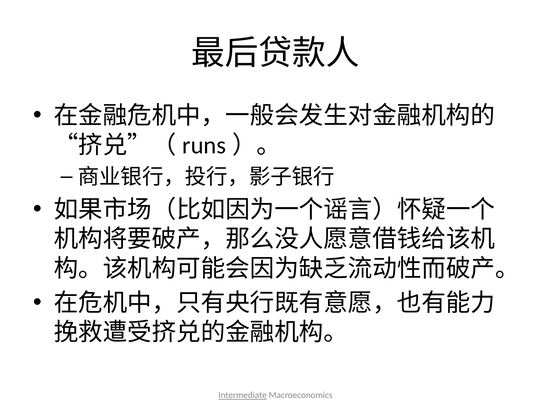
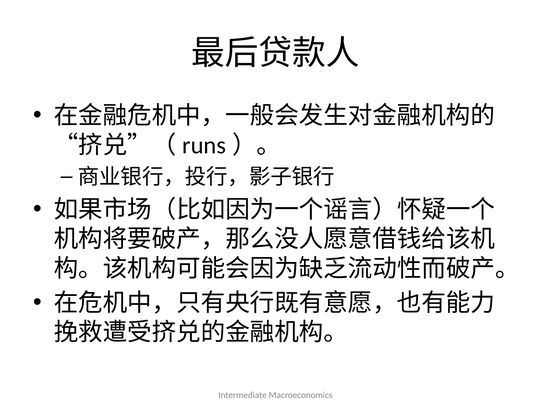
Intermediate underline: present -> none (243, 395)
